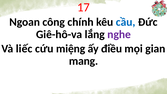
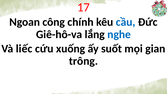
nghe colour: purple -> blue (119, 34)
miệng: miệng -> xuống (71, 49)
điều: điều -> suốt (112, 49)
mang: mang -> trông (83, 61)
